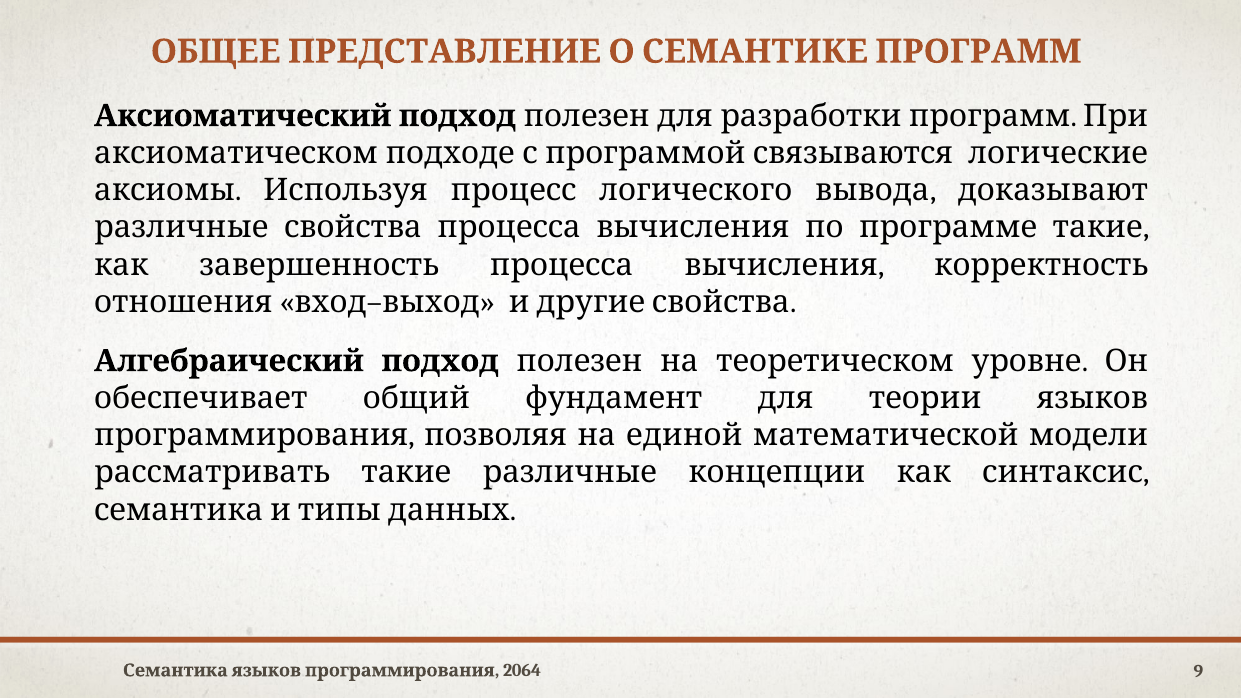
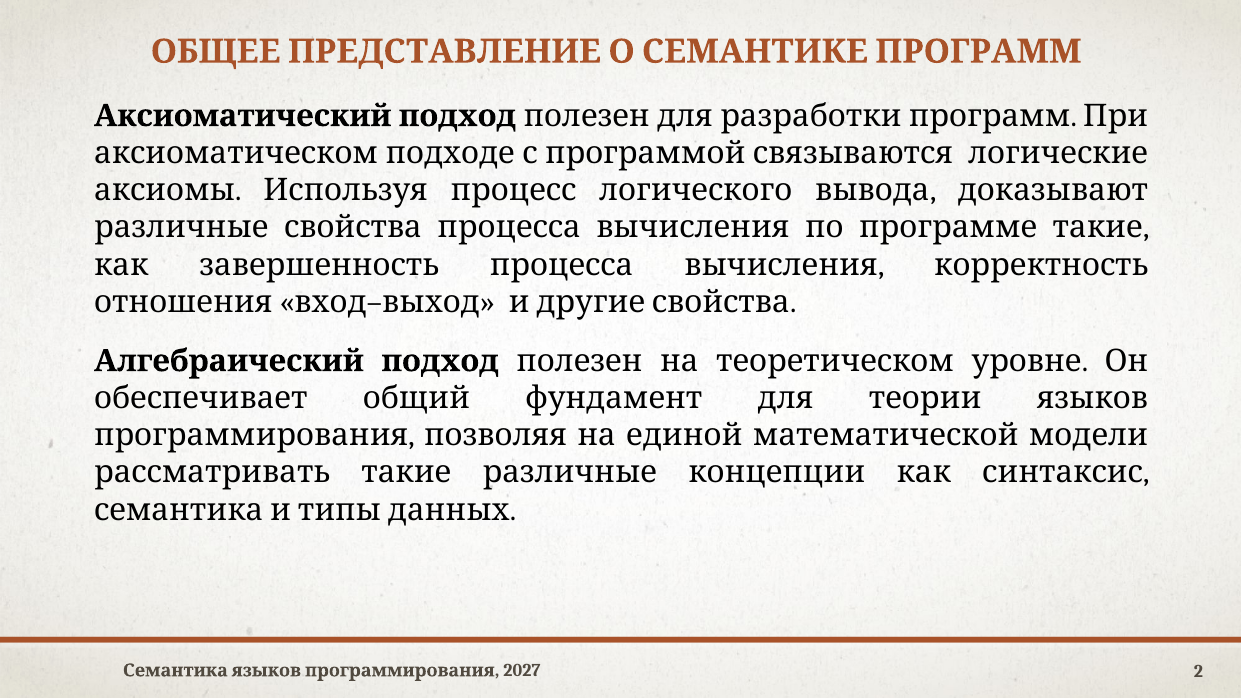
2064: 2064 -> 2027 (522, 670)
9: 9 -> 2 (1198, 671)
